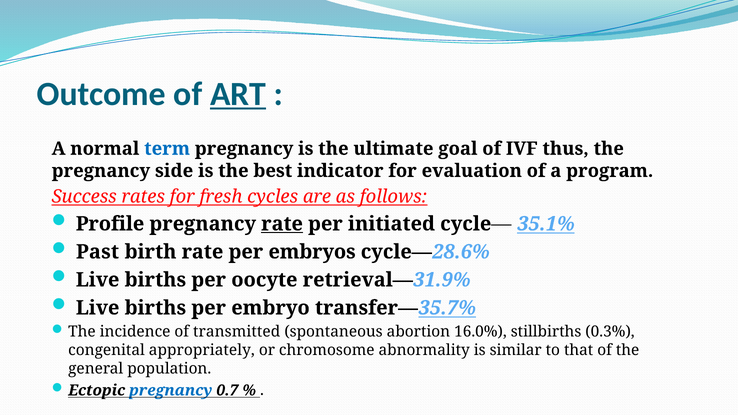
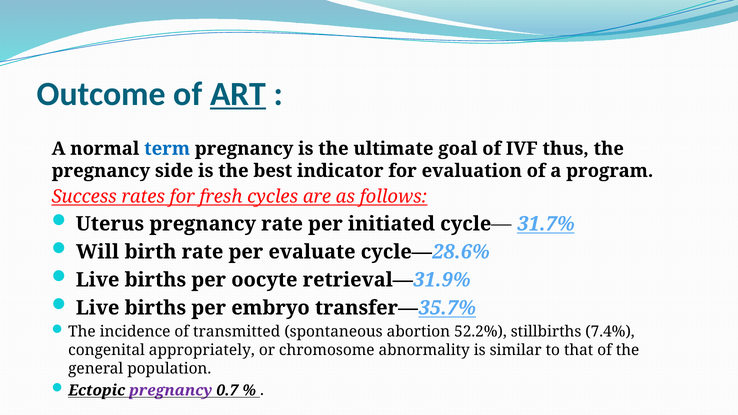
Profile: Profile -> Uterus (110, 224)
rate underline: present -> none (282, 224)
35.1%: 35.1% -> 31.7% (546, 224)
Past: Past -> Will (97, 252)
embryos: embryos -> evaluate (312, 252)
16.0%: 16.0% -> 52.2% (480, 332)
0.3%: 0.3% -> 7.4% (610, 332)
pregnancy colour: blue -> purple (171, 390)
